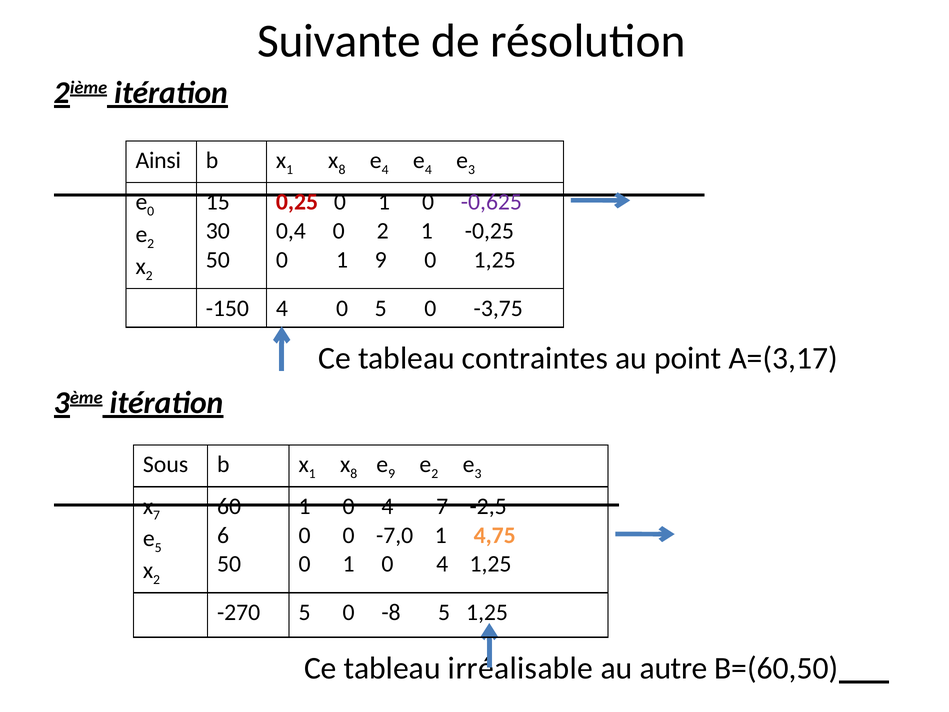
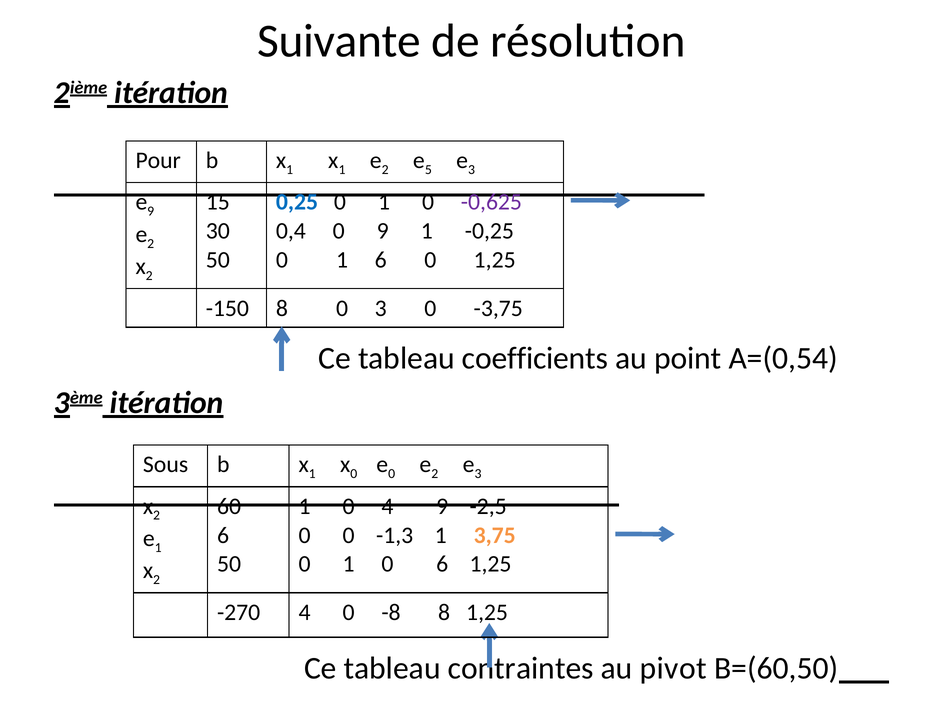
Ainsi: Ainsi -> Pour (158, 160)
8: 8 -> 1 (342, 170)
4: 4 -> 2 (385, 170)
4: 4 -> 5 (428, 170)
0: 0 -> 9 (151, 211)
0,25 colour: red -> blue (297, 202)
0 2: 2 -> 9 (383, 231)
1 9: 9 -> 6 (381, 260)
-150 4: 4 -> 8 (282, 308)
0 5: 5 -> 3 (381, 308)
contraintes: contraintes -> coefficients (535, 358)
A=(3,17: A=(3,17 -> A=(0,54 (783, 358)
8: 8 -> 0 (354, 474)
9: 9 -> 0 (392, 474)
7: 7 -> 2 (157, 515)
4 7: 7 -> 9 (442, 506)
-7,0: -7,0 -> -1,3 (395, 535)
4,75: 4,75 -> 3,75 (495, 535)
5: 5 -> 1 (158, 547)
0 1 0 4: 4 -> 6 (442, 564)
-270 5: 5 -> 4 (305, 612)
-8 5: 5 -> 8 (444, 612)
irréalisable: irréalisable -> contraintes (521, 668)
autre: autre -> pivot (673, 668)
